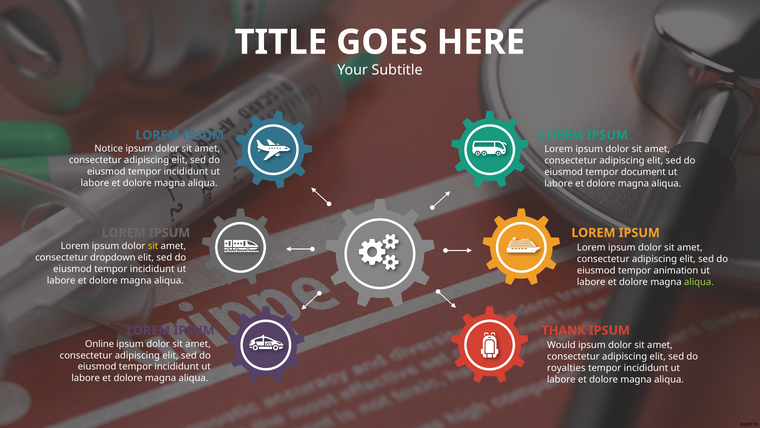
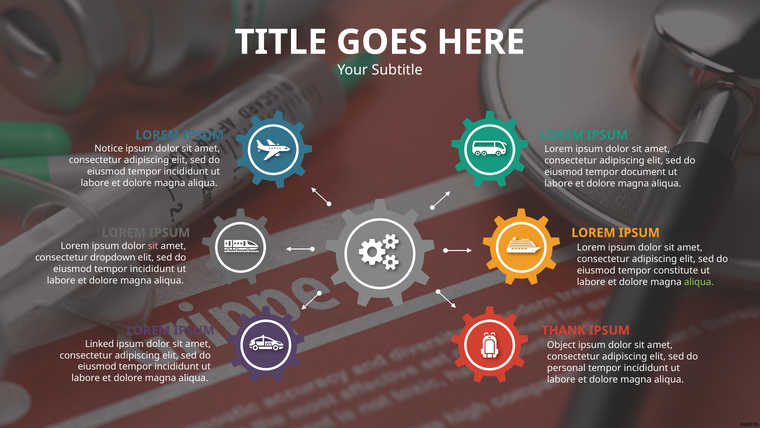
sit colour: yellow -> pink (153, 246)
animation: animation -> constitute (676, 270)
Online: Online -> Linked (100, 344)
Would: Would -> Object (561, 345)
royalties: royalties -> personal (566, 368)
